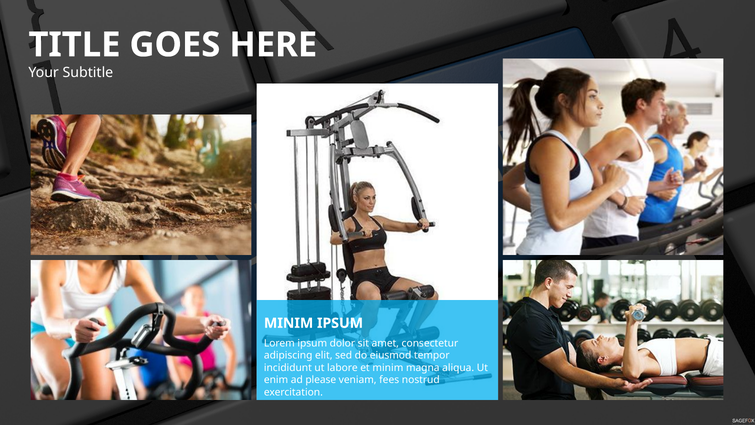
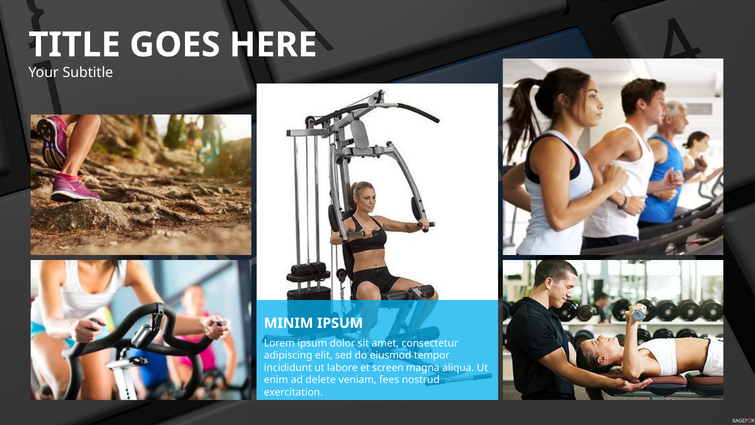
et minim: minim -> screen (388, 368)
please: please -> delete (321, 380)
